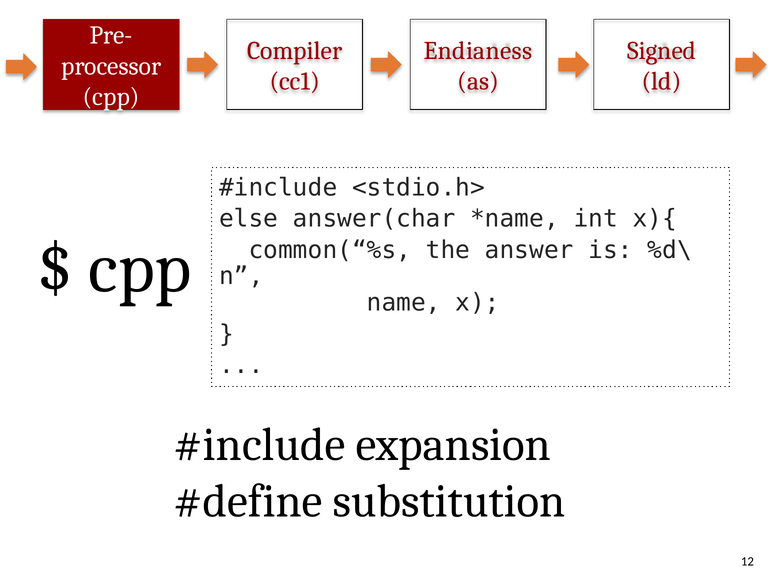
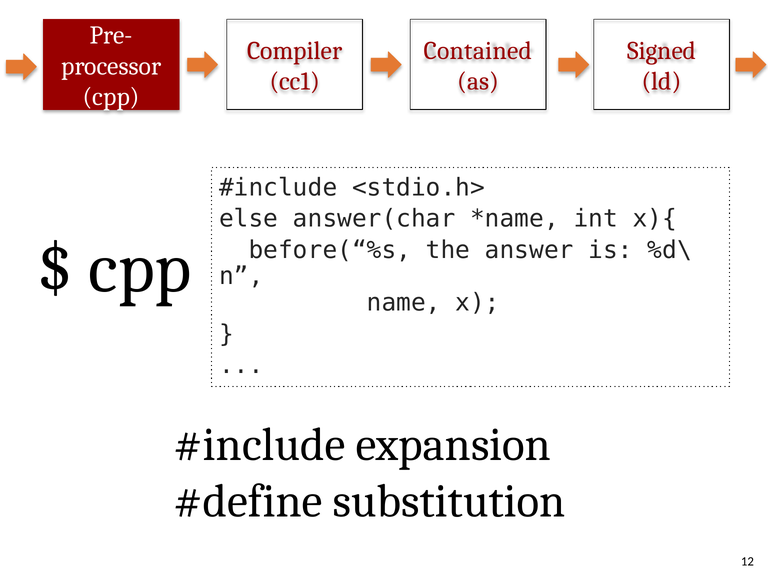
Endianess: Endianess -> Contained (478, 51)
common(“%s: common(“%s -> before(“%s (330, 250)
